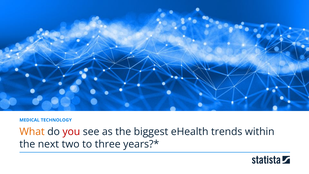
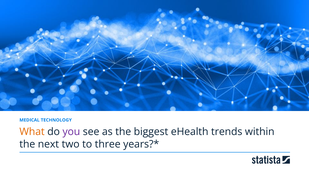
you colour: red -> purple (71, 132)
